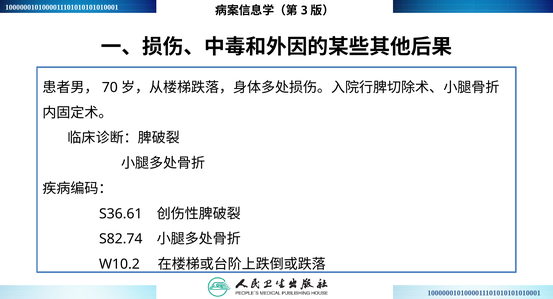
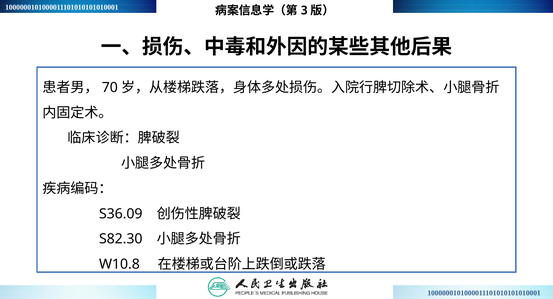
S36.61: S36.61 -> S36.09 (121, 214)
S82.74: S82.74 -> S82.30 (121, 239)
W10.2: W10.2 -> W10.8 (119, 264)
